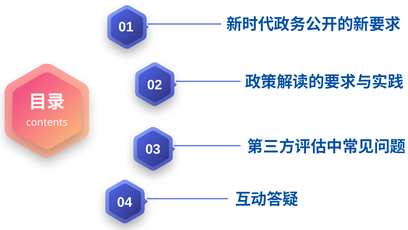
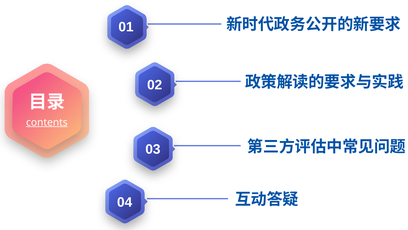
contents underline: none -> present (47, 122)
